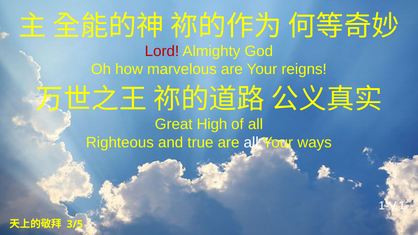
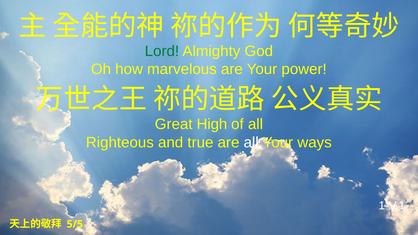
Lord colour: red -> green (162, 51)
reigns: reigns -> power (304, 69)
3/5: 3/5 -> 5/5 (75, 224)
